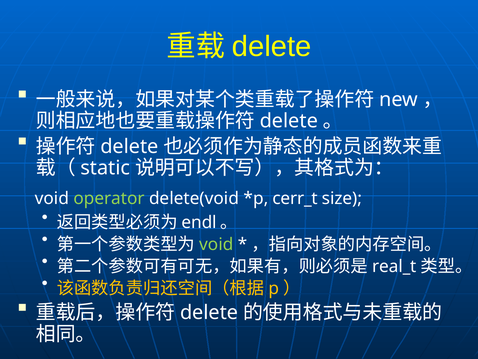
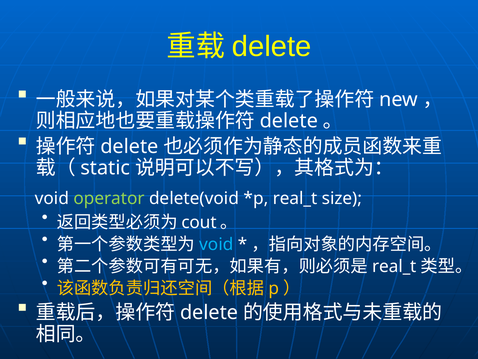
cerr_t: cerr_t -> real_t (295, 198)
endl: endl -> cout (199, 222)
void colour: light green -> light blue (216, 244)
